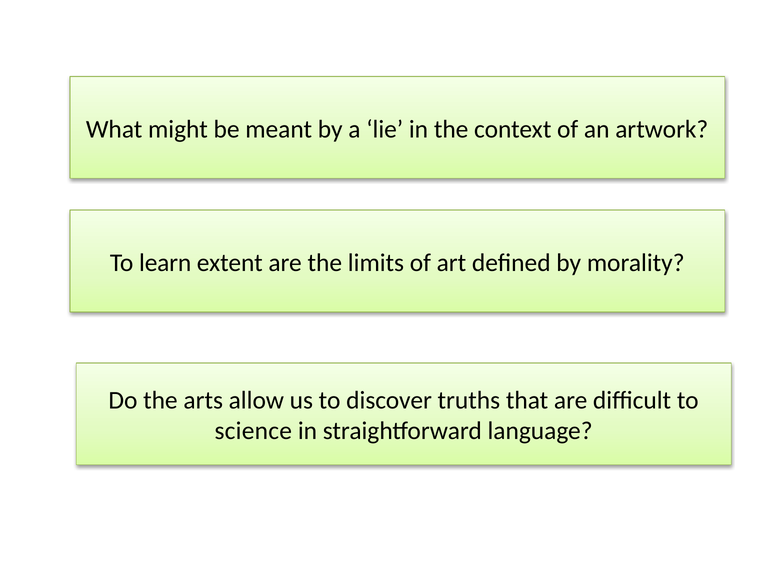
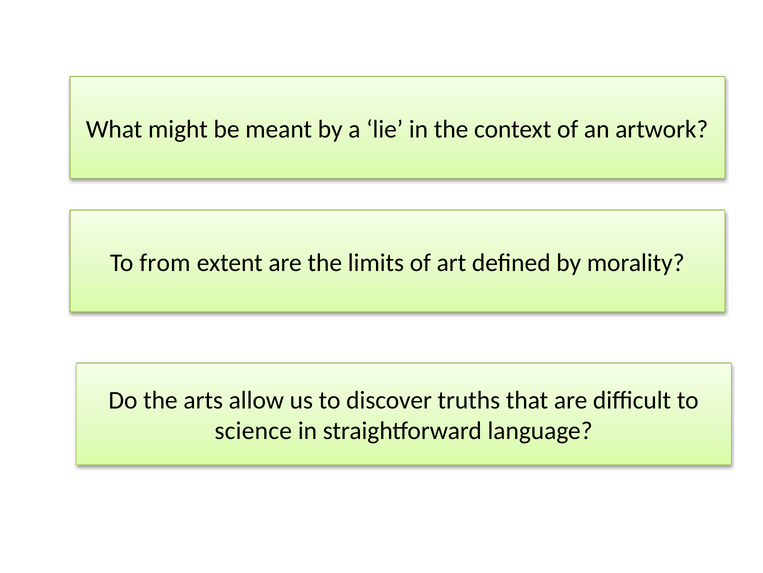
learn: learn -> from (165, 262)
